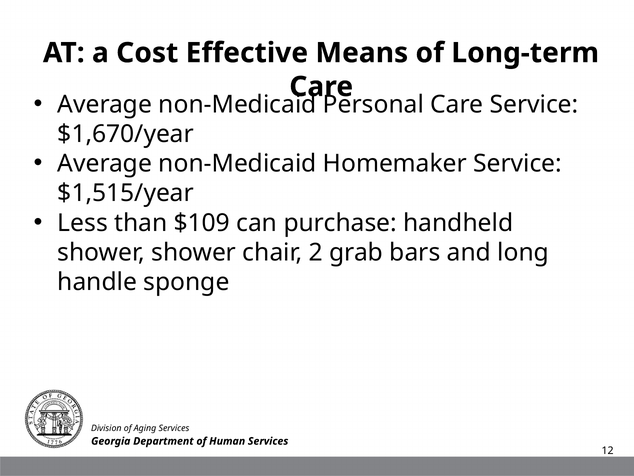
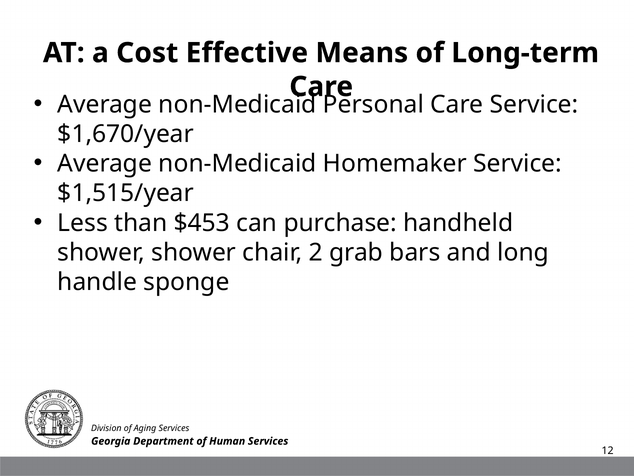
$109: $109 -> $453 (202, 223)
